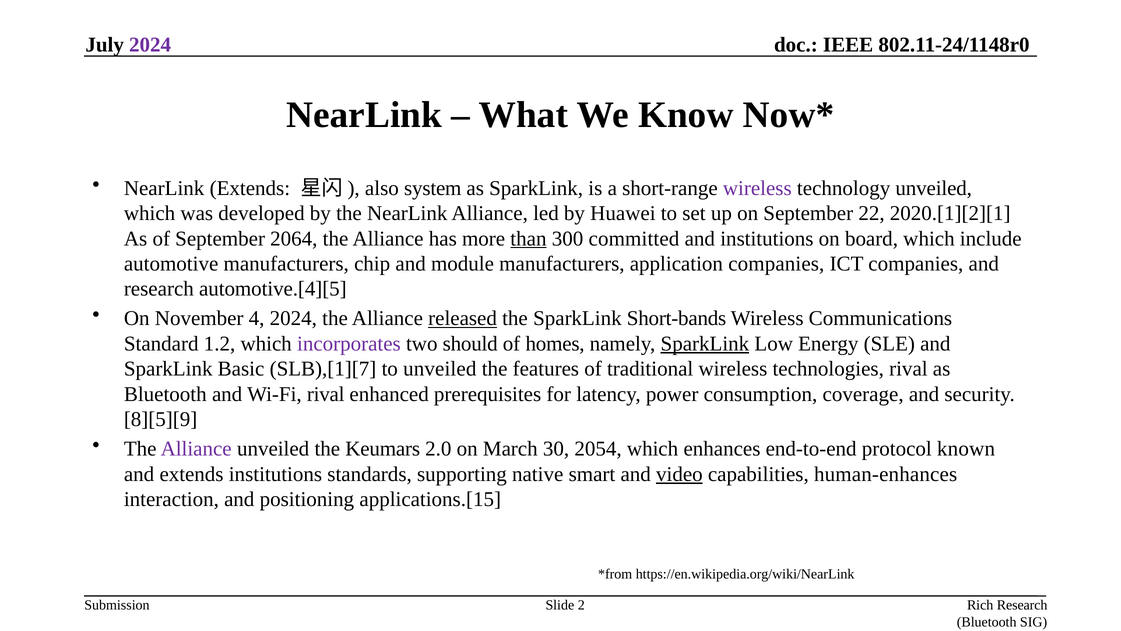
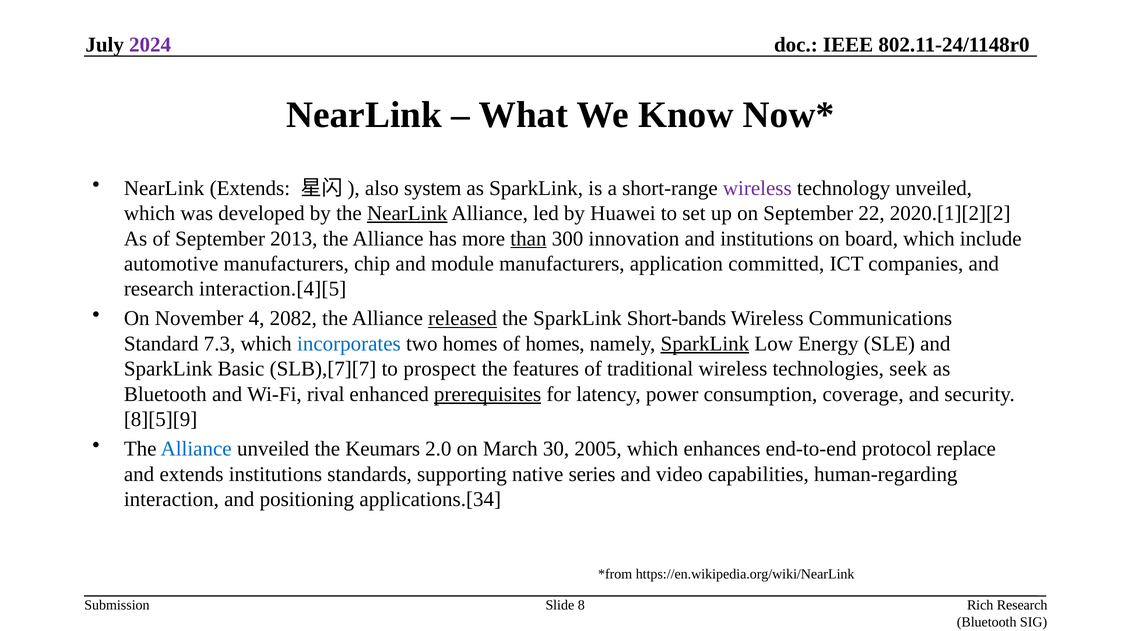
NearLink underline: none -> present (407, 213)
2020.[1][2][1: 2020.[1][2][1 -> 2020.[1][2][2 (950, 213)
2064: 2064 -> 2013 (294, 238)
committed: committed -> innovation (634, 238)
application companies: companies -> committed (776, 264)
automotive.[4][5: automotive.[4][5 -> interaction.[4][5 (273, 289)
4 2024: 2024 -> 2082 (293, 318)
1.2: 1.2 -> 7.3 (220, 343)
incorporates colour: purple -> blue (349, 343)
two should: should -> homes (470, 343)
SLB),[1][7: SLB),[1][7 -> SLB),[7][7 (323, 369)
to unveiled: unveiled -> prospect (440, 369)
technologies rival: rival -> seek (908, 369)
prerequisites underline: none -> present (488, 394)
Alliance colour: purple -> blue (196, 449)
2054: 2054 -> 2005 (598, 449)
known: known -> replace (966, 449)
smart: smart -> series (592, 474)
video underline: present -> none (679, 474)
human-enhances: human-enhances -> human-regarding (886, 474)
applications.[15: applications.[15 -> applications.[34 (430, 499)
2: 2 -> 8 (581, 605)
